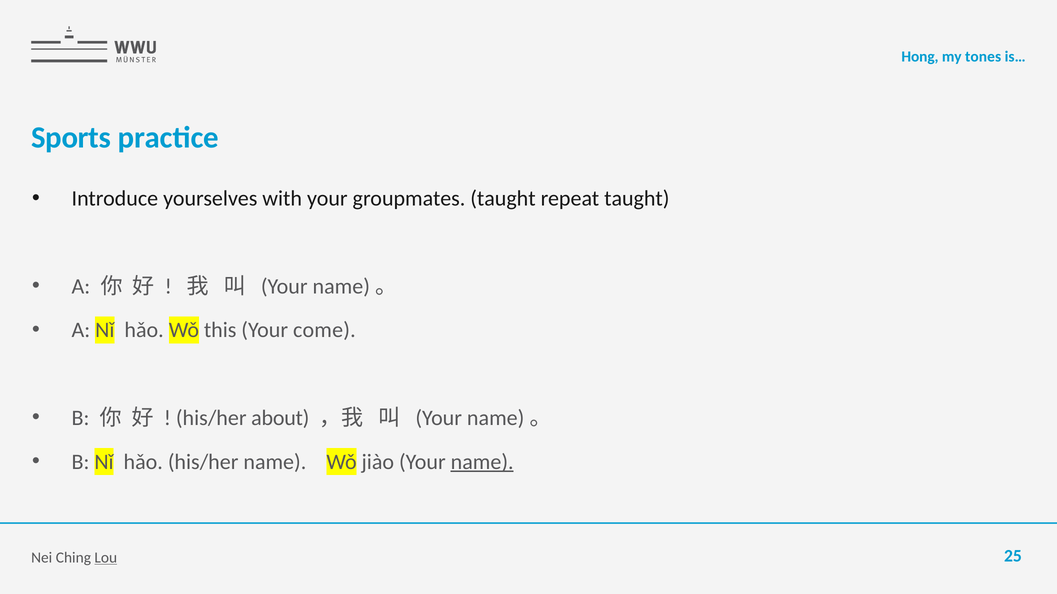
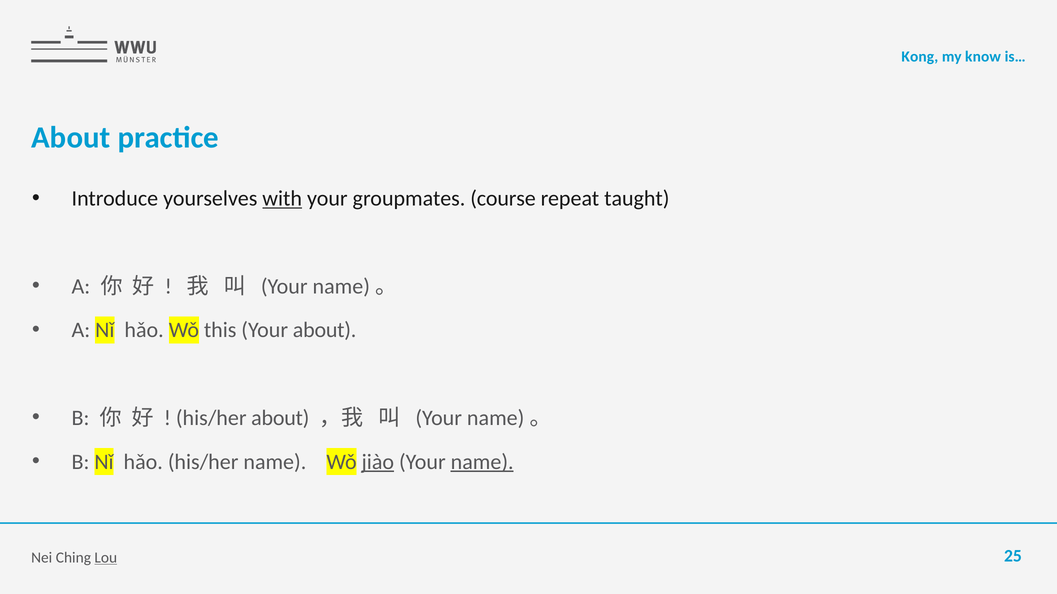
Hong: Hong -> Kong (920, 57)
tones: tones -> know (983, 57)
Sports: Sports -> About (71, 138)
with underline: none -> present (282, 199)
groupmates taught: taught -> course (503, 199)
Your come: come -> about (325, 330)
jiào underline: none -> present (378, 462)
